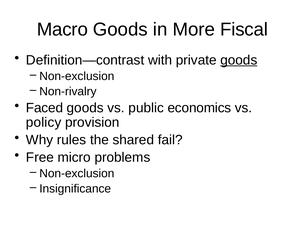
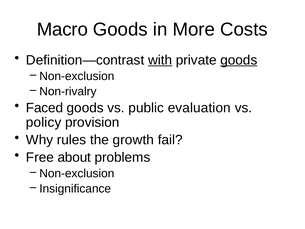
Fiscal: Fiscal -> Costs (244, 30)
with underline: none -> present (160, 60)
economics: economics -> evaluation (199, 108)
shared: shared -> growth (133, 140)
micro: micro -> about (74, 157)
